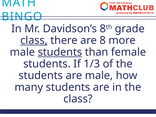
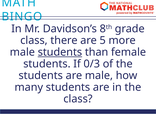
class underline: present -> none (34, 40)
are 8: 8 -> 5 (103, 40)
1/3: 1/3 -> 0/3 (92, 64)
